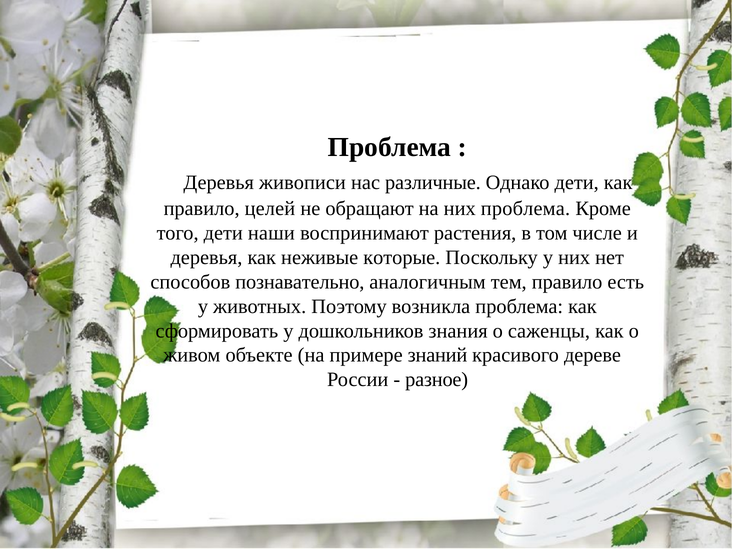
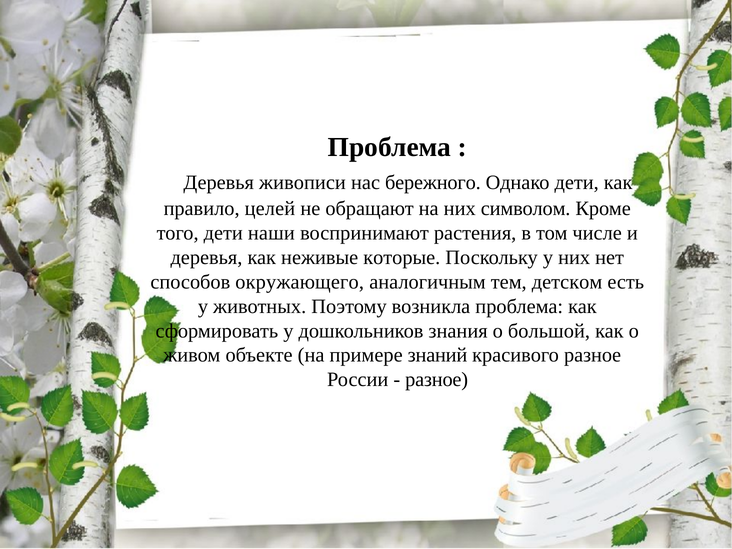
различные: различные -> бережного (433, 183)
них проблема: проблема -> символом (526, 209)
познавательно: познавательно -> окружающего (300, 282)
тем правило: правило -> детском (567, 282)
саженцы: саженцы -> большой (549, 331)
красивого дереве: дереве -> разное (593, 355)
